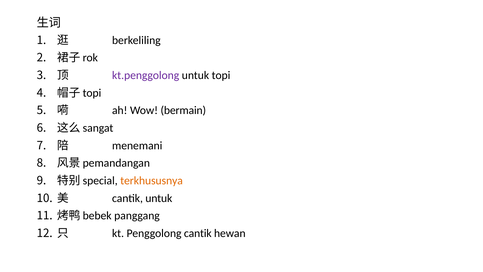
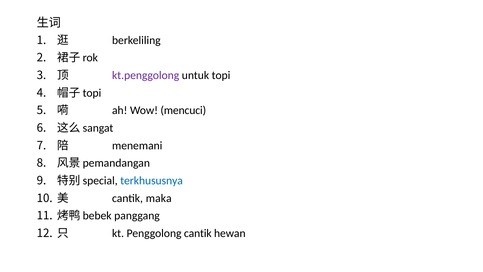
bermain: bermain -> mencuci (183, 110)
terkhususnya colour: orange -> blue (152, 180)
cantik untuk: untuk -> maka (159, 198)
